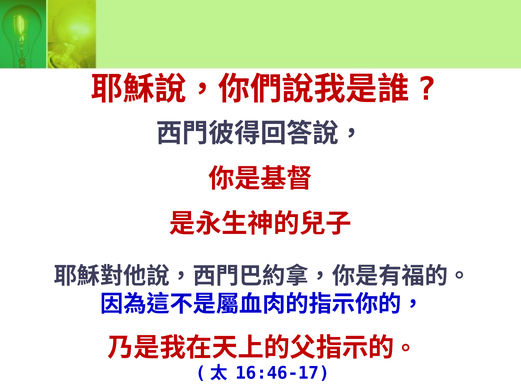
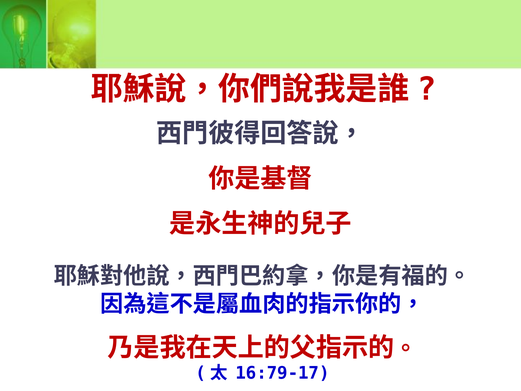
16:46-17: 16:46-17 -> 16:79-17 (282, 373)
